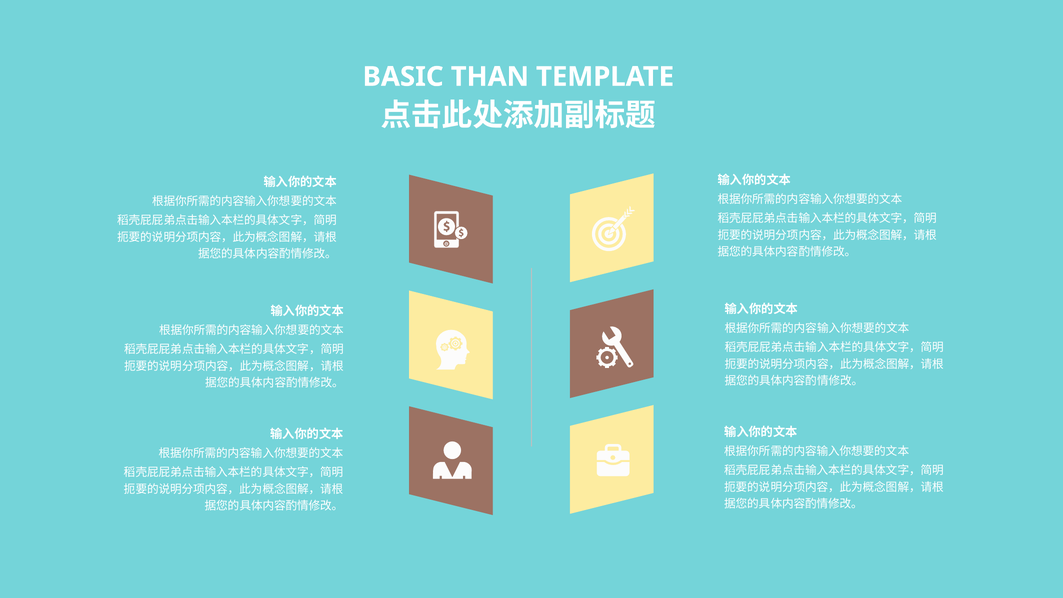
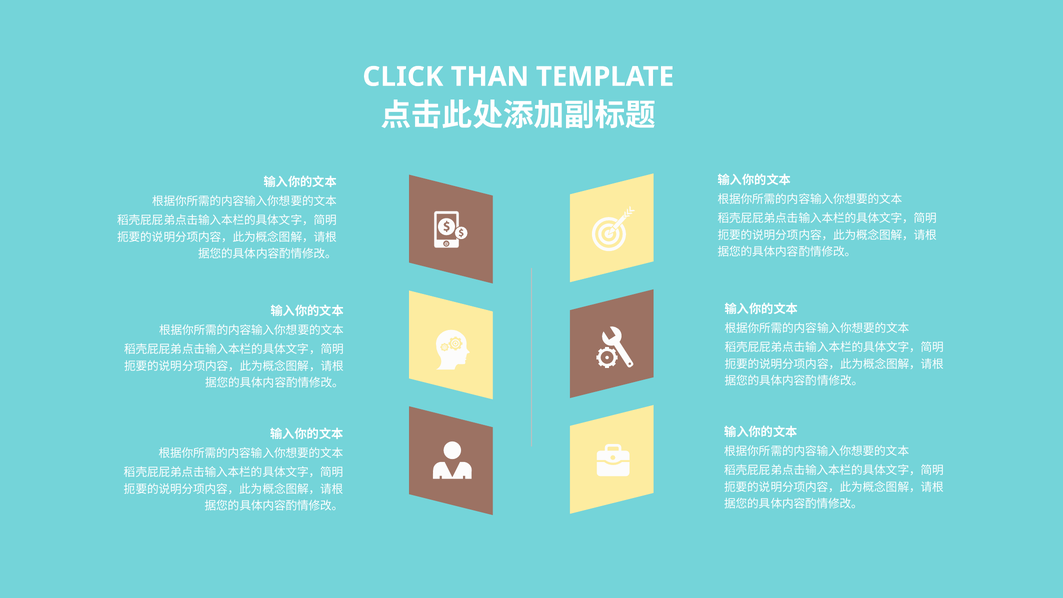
BASIC: BASIC -> CLICK (403, 77)
